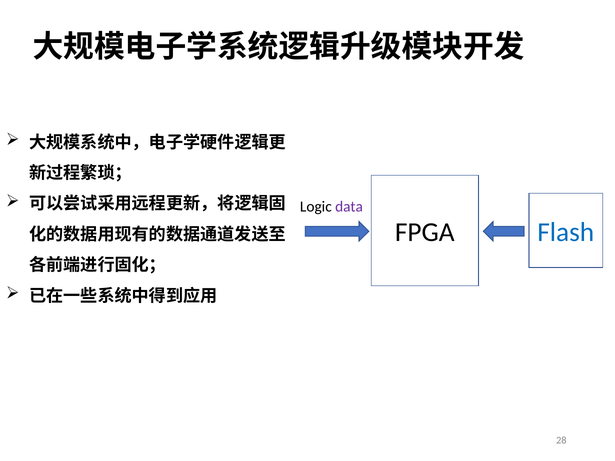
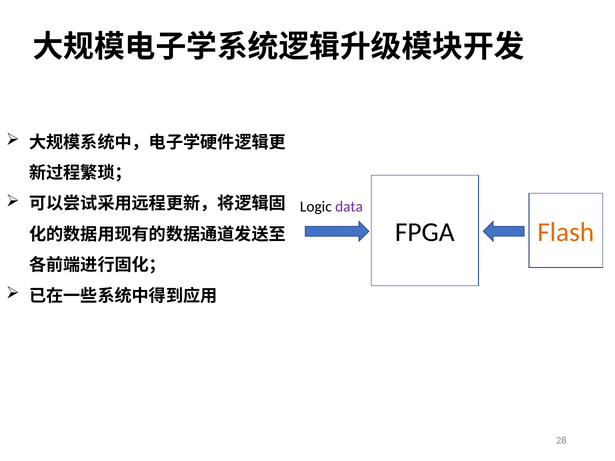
Flash colour: blue -> orange (566, 232)
